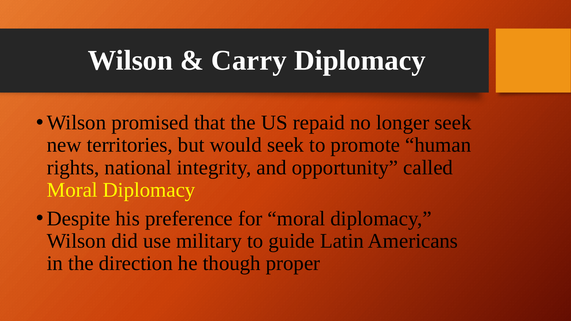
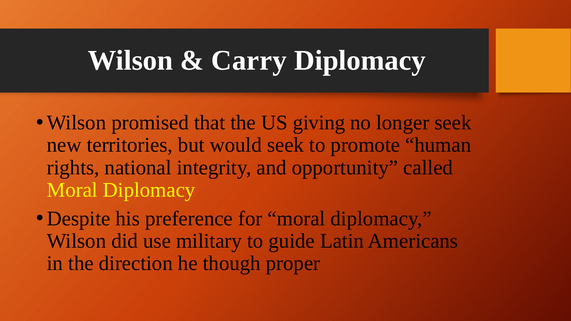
repaid: repaid -> giving (319, 123)
